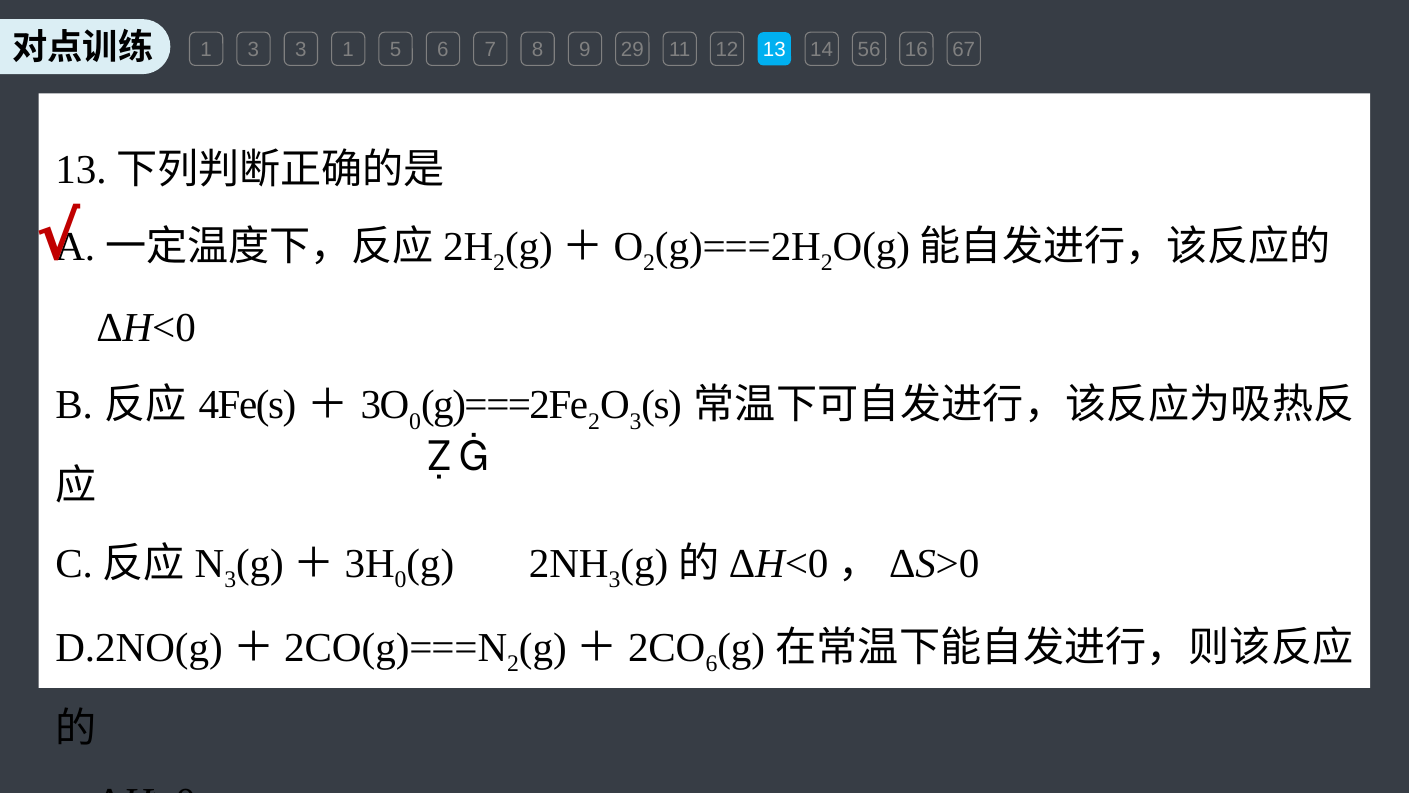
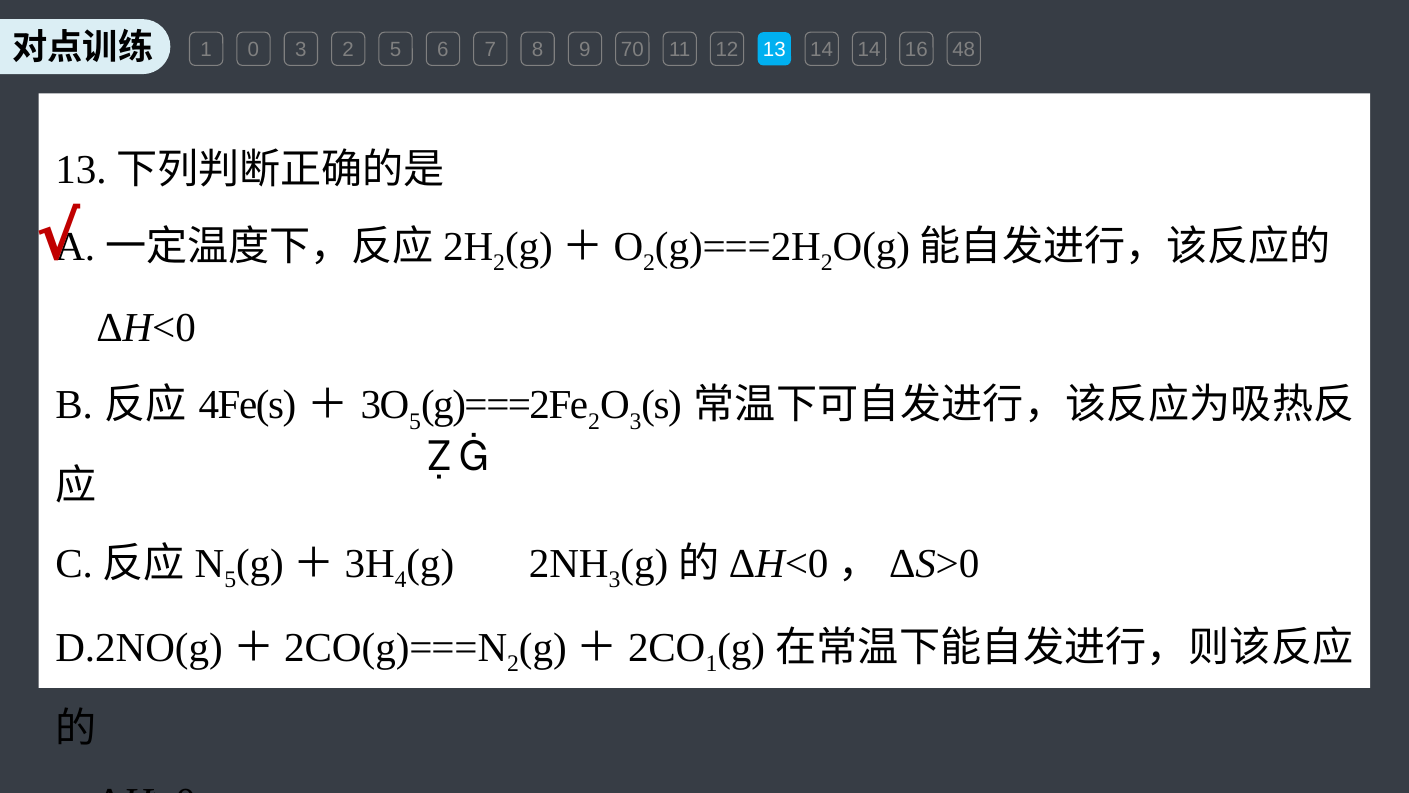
1 3: 3 -> 0 (253, 50)
3 1: 1 -> 2 (348, 50)
29: 29 -> 70 (632, 50)
14 56: 56 -> 14 (869, 50)
67: 67 -> 48 (964, 50)
0: 0 -> 5 (415, 421)
3: 3 -> 5 (230, 579)
0: 0 -> 4 (401, 579)
6: 6 -> 1 (711, 664)
